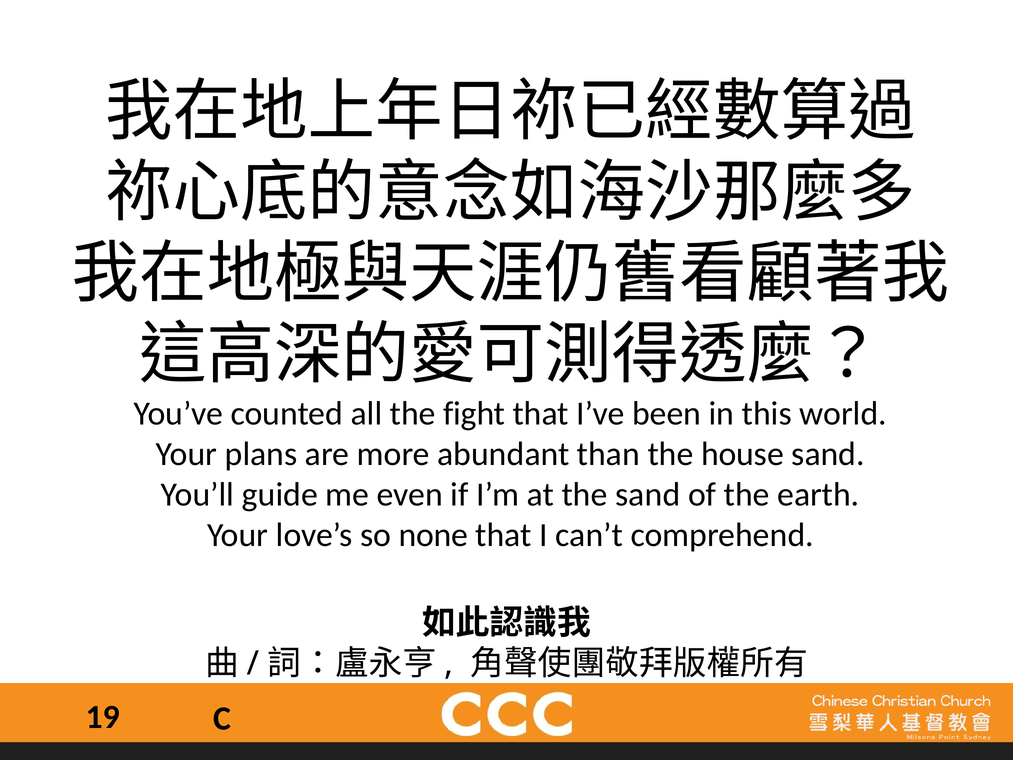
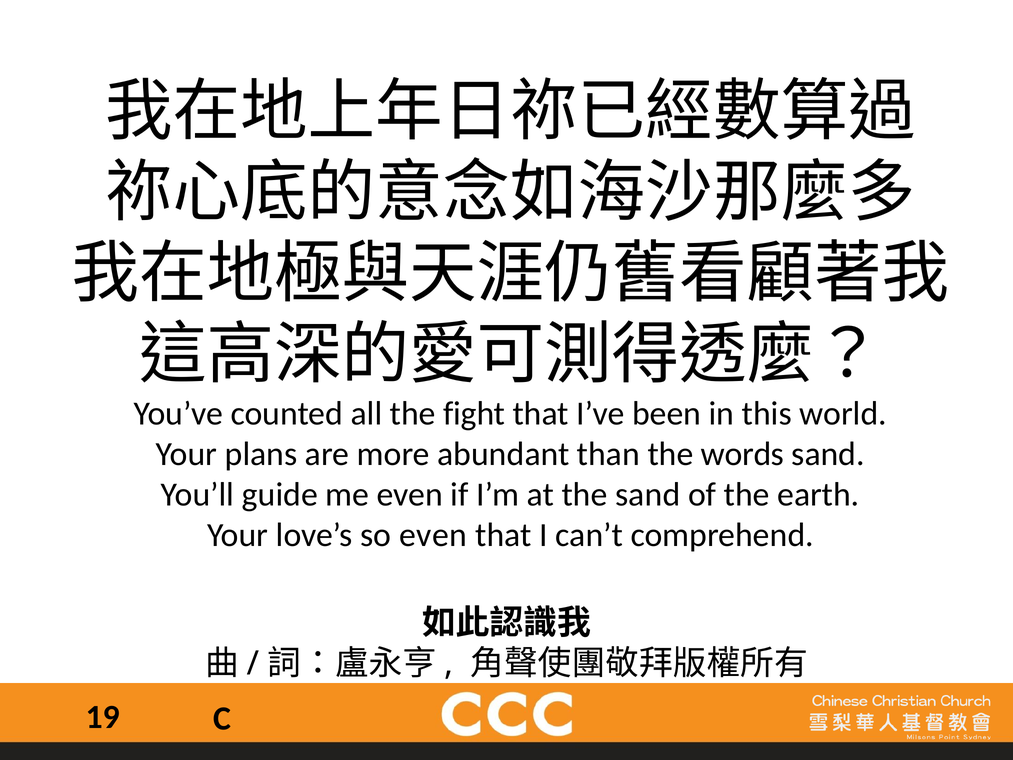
house: house -> words (743, 454)
so none: none -> even (433, 535)
